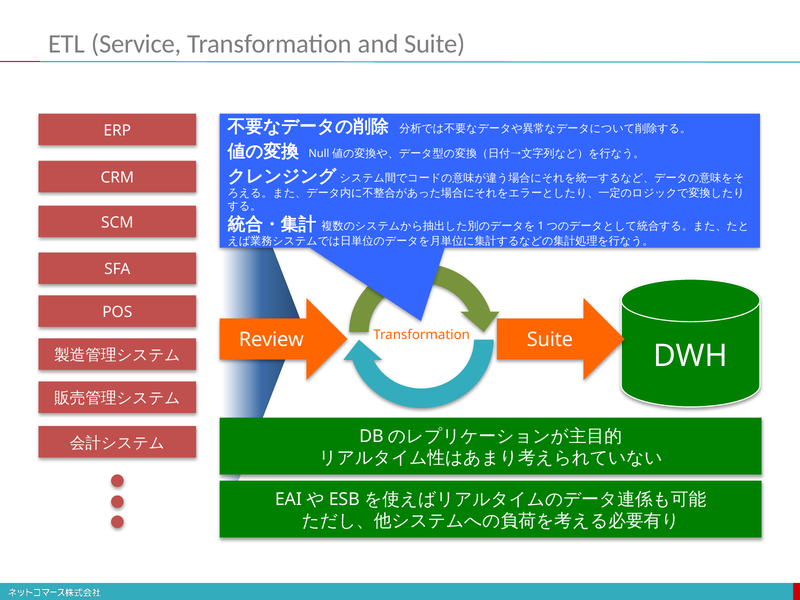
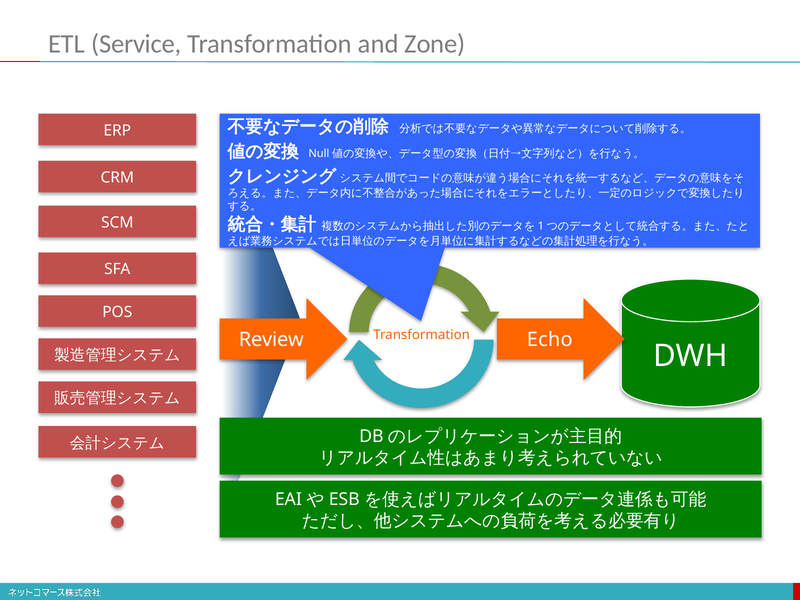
and Suite: Suite -> Zone (435, 44)
Suite: Suite -> Echo (550, 340)
